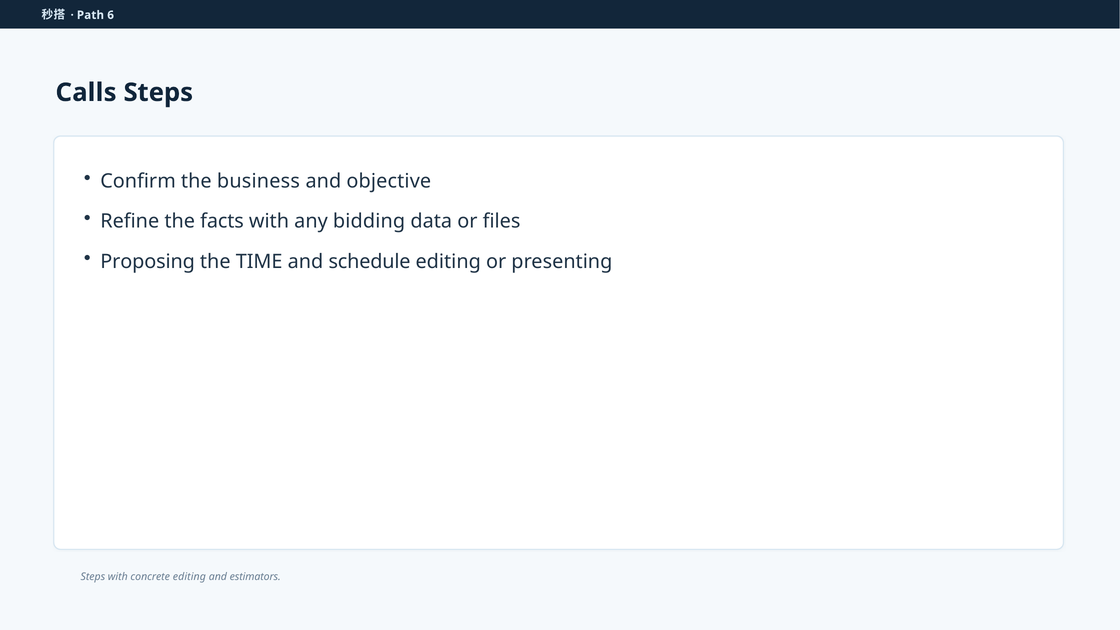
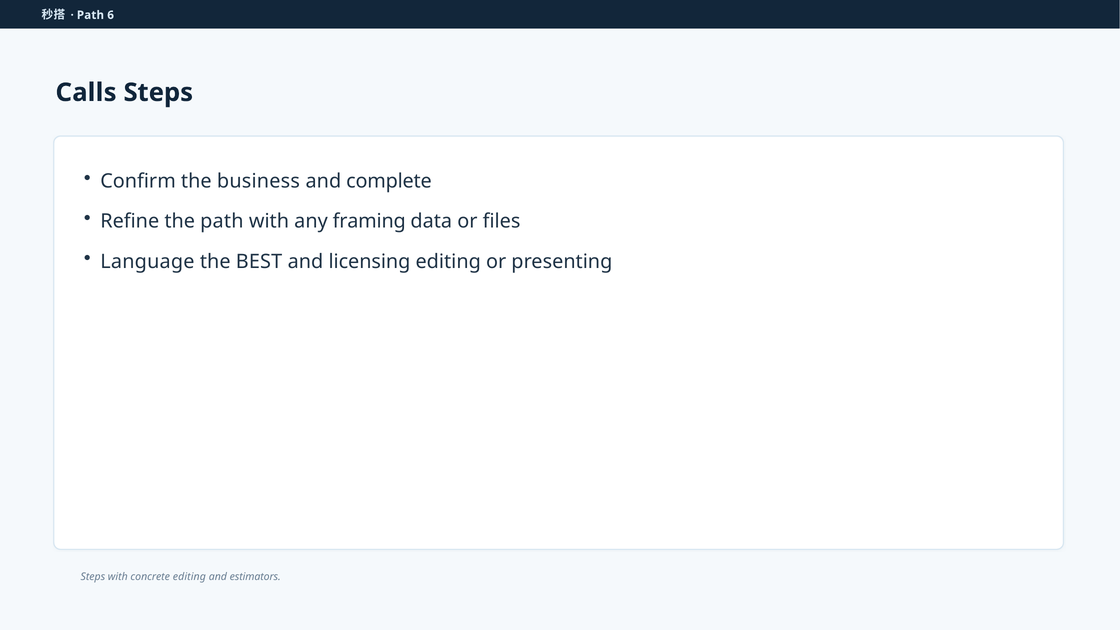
objective: objective -> complete (389, 181)
the facts: facts -> path (222, 221)
bidding: bidding -> framing (369, 221)
Proposing: Proposing -> Language (147, 262)
TIME: TIME -> BEST (259, 262)
schedule: schedule -> licensing (369, 262)
